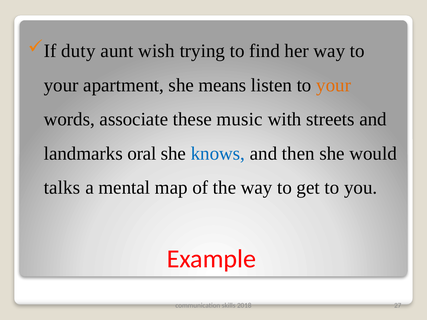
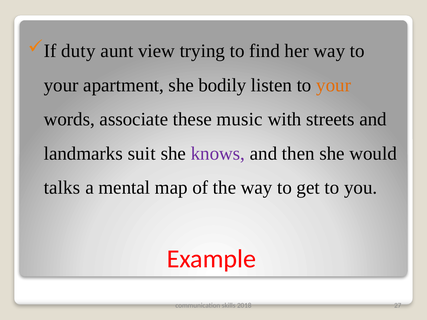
wish: wish -> view (157, 51)
means: means -> bodily (222, 85)
oral: oral -> suit (142, 154)
knows colour: blue -> purple (218, 154)
